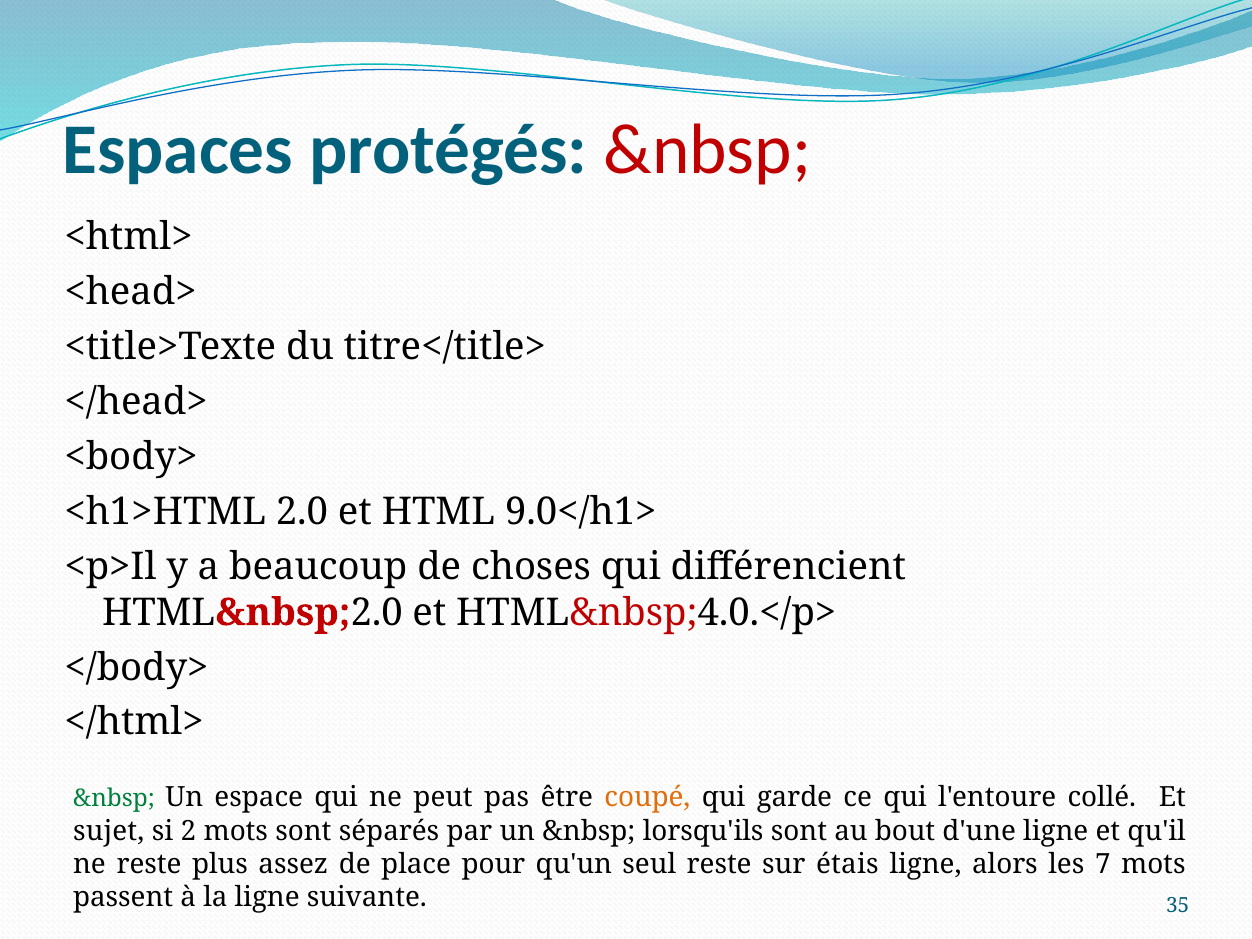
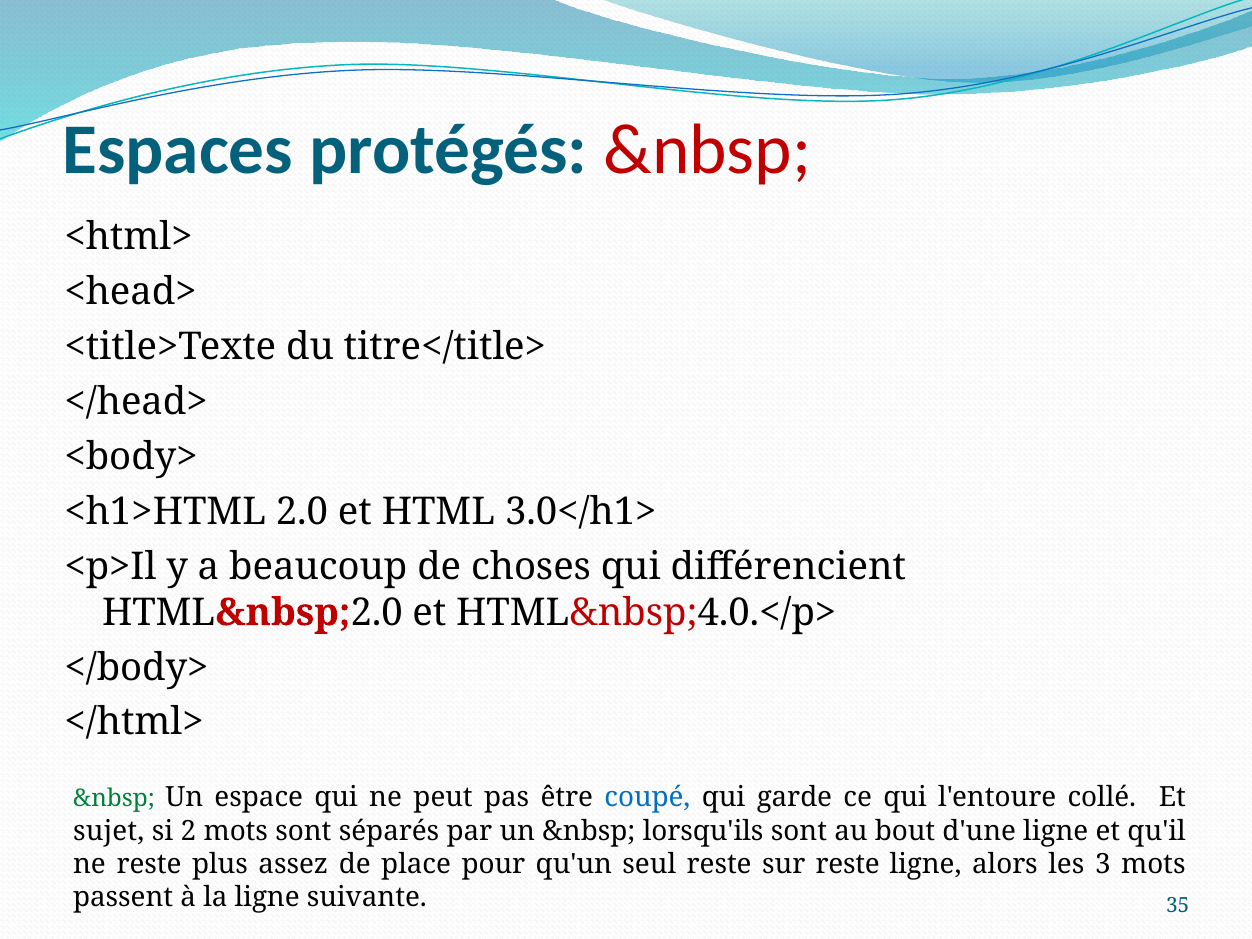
9.0</h1>: 9.0</h1> -> 3.0</h1> (581, 512)
coupé colour: orange -> blue (647, 797)
sur étais: étais -> reste (848, 864)
7: 7 -> 3 (1103, 864)
